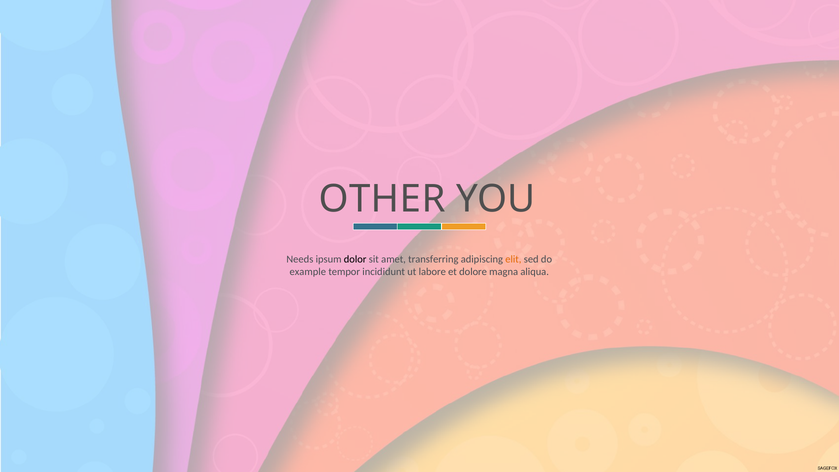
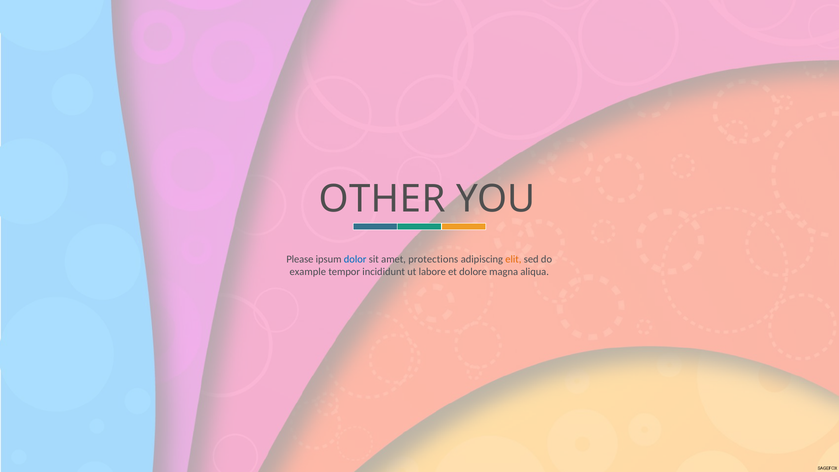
Needs: Needs -> Please (300, 259)
dolor colour: black -> blue (355, 259)
transferring: transferring -> protections (433, 259)
